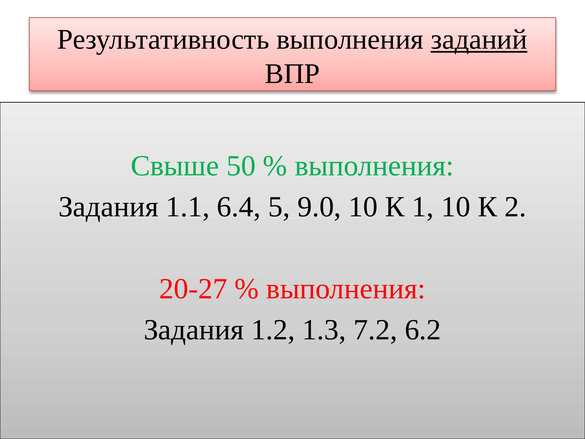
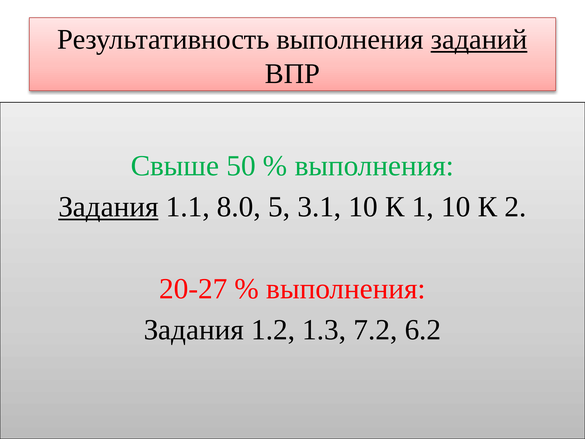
Задания underline: none -> present (108, 207)
6.4: 6.4 -> 8.0 (239, 207)
9.0: 9.0 -> 3.1 (319, 207)
